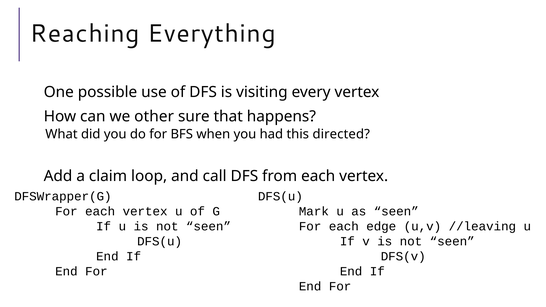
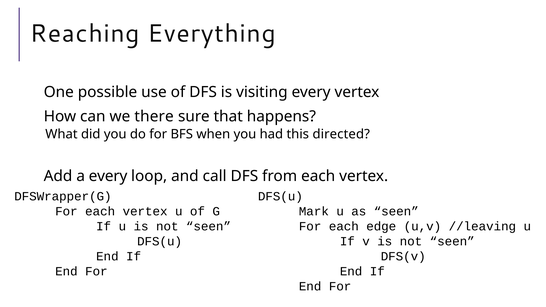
other: other -> there (154, 117)
a claim: claim -> every (108, 176)
